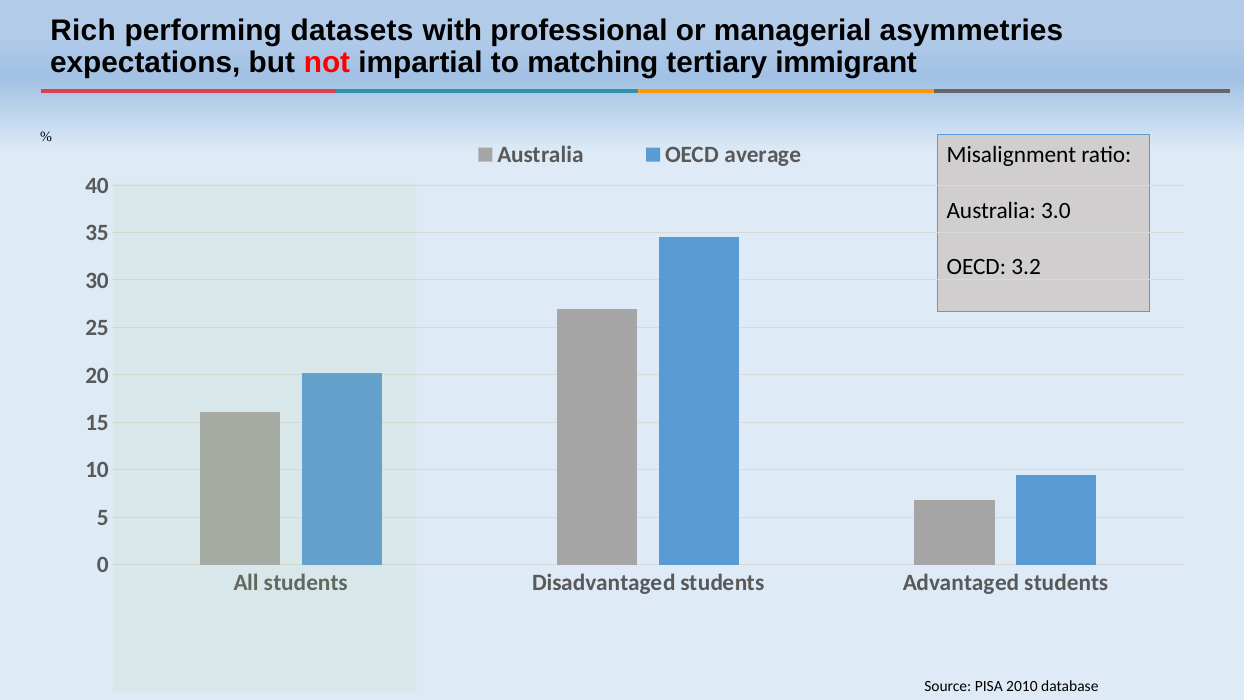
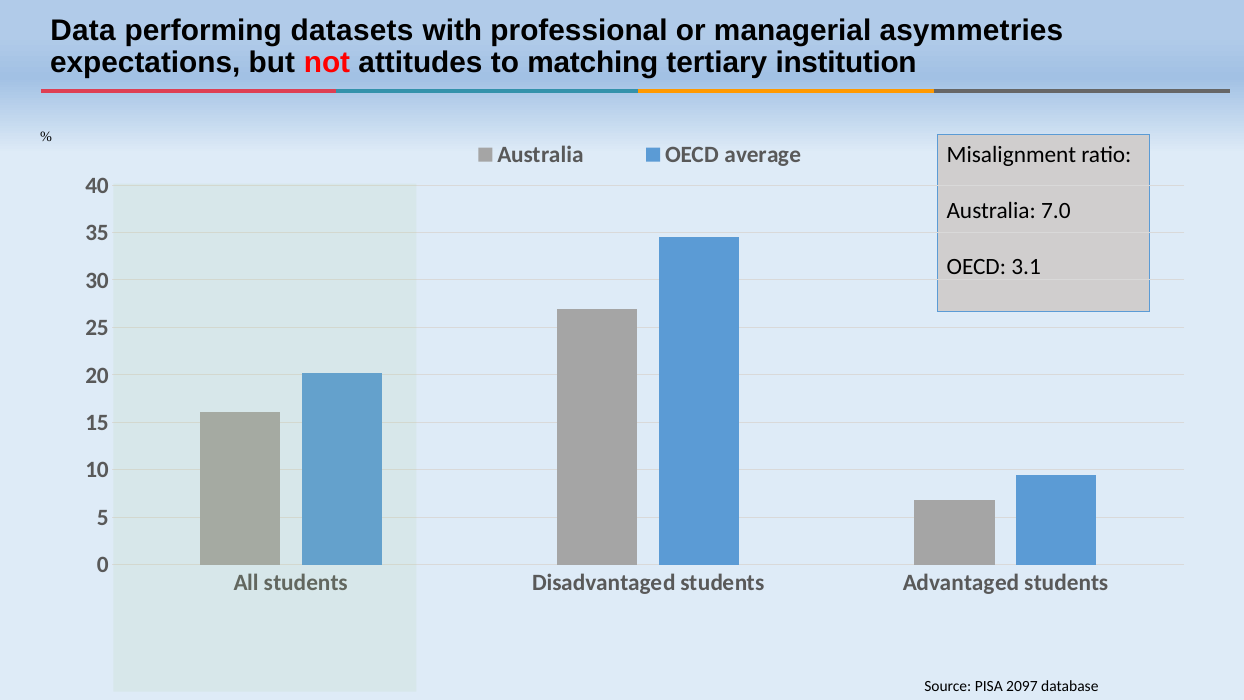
Rich: Rich -> Data (83, 31)
impartial: impartial -> attitudes (420, 63)
immigrant: immigrant -> institution (846, 63)
3.0: 3.0 -> 7.0 (1056, 211)
3.2: 3.2 -> 3.1 (1026, 267)
2010: 2010 -> 2097 (1022, 686)
